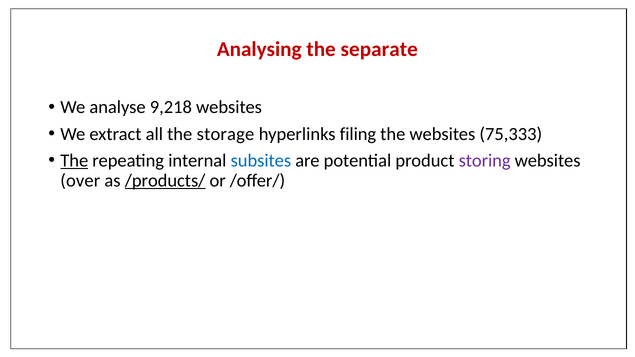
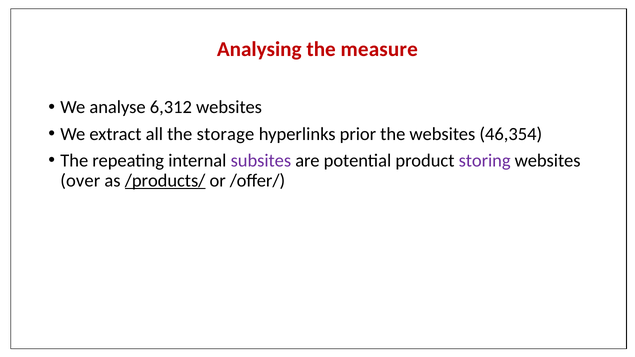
separate: separate -> measure (379, 49)
9,218: 9,218 -> 6,312 (171, 107)
filing: filing -> prior (358, 134)
75,333: 75,333 -> 46,354 (511, 134)
The underline: present -> none (74, 161)
subsites colour: blue -> purple (261, 161)
